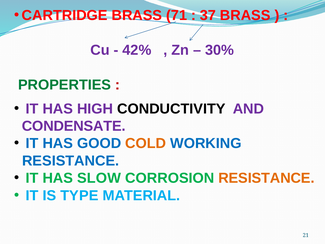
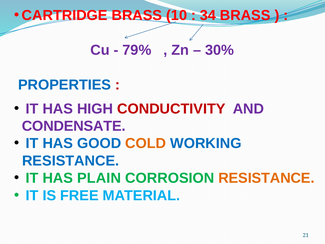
71: 71 -> 10 (177, 15)
37: 37 -> 34 (208, 15)
42%: 42% -> 79% (137, 50)
PROPERTIES colour: green -> blue (65, 85)
CONDUCTIVITY colour: black -> red (171, 109)
SLOW: SLOW -> PLAIN (99, 178)
TYPE: TYPE -> FREE (79, 195)
